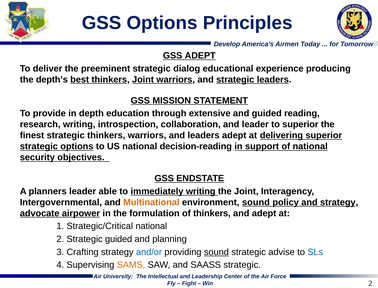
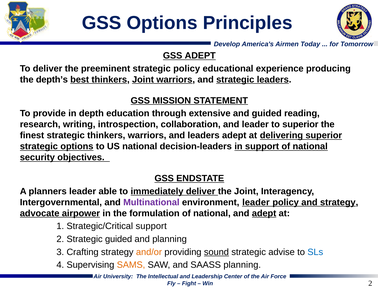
strategic dialog: dialog -> policy (187, 69)
decision-reading: decision-reading -> decision-leaders (196, 146)
immediately writing: writing -> deliver (201, 191)
Multinational colour: orange -> purple (151, 202)
environment sound: sound -> leader (256, 202)
formulation of thinkers: thinkers -> national (212, 213)
adept underline: none -> present (264, 213)
Strategic/Critical national: national -> support (151, 226)
and/or colour: blue -> orange (149, 252)
SAASS strategic: strategic -> planning (242, 265)
